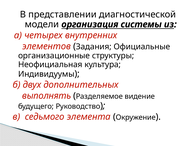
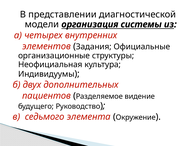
выполнять: выполнять -> пациентов (47, 96)
